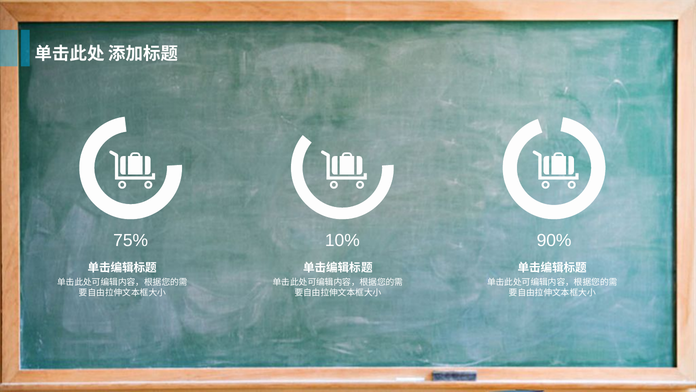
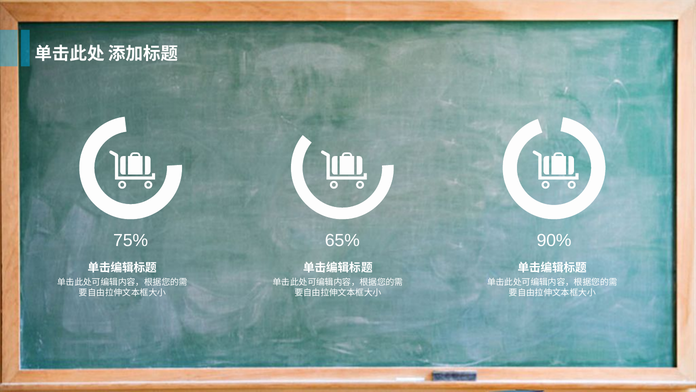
10%: 10% -> 65% (342, 240)
